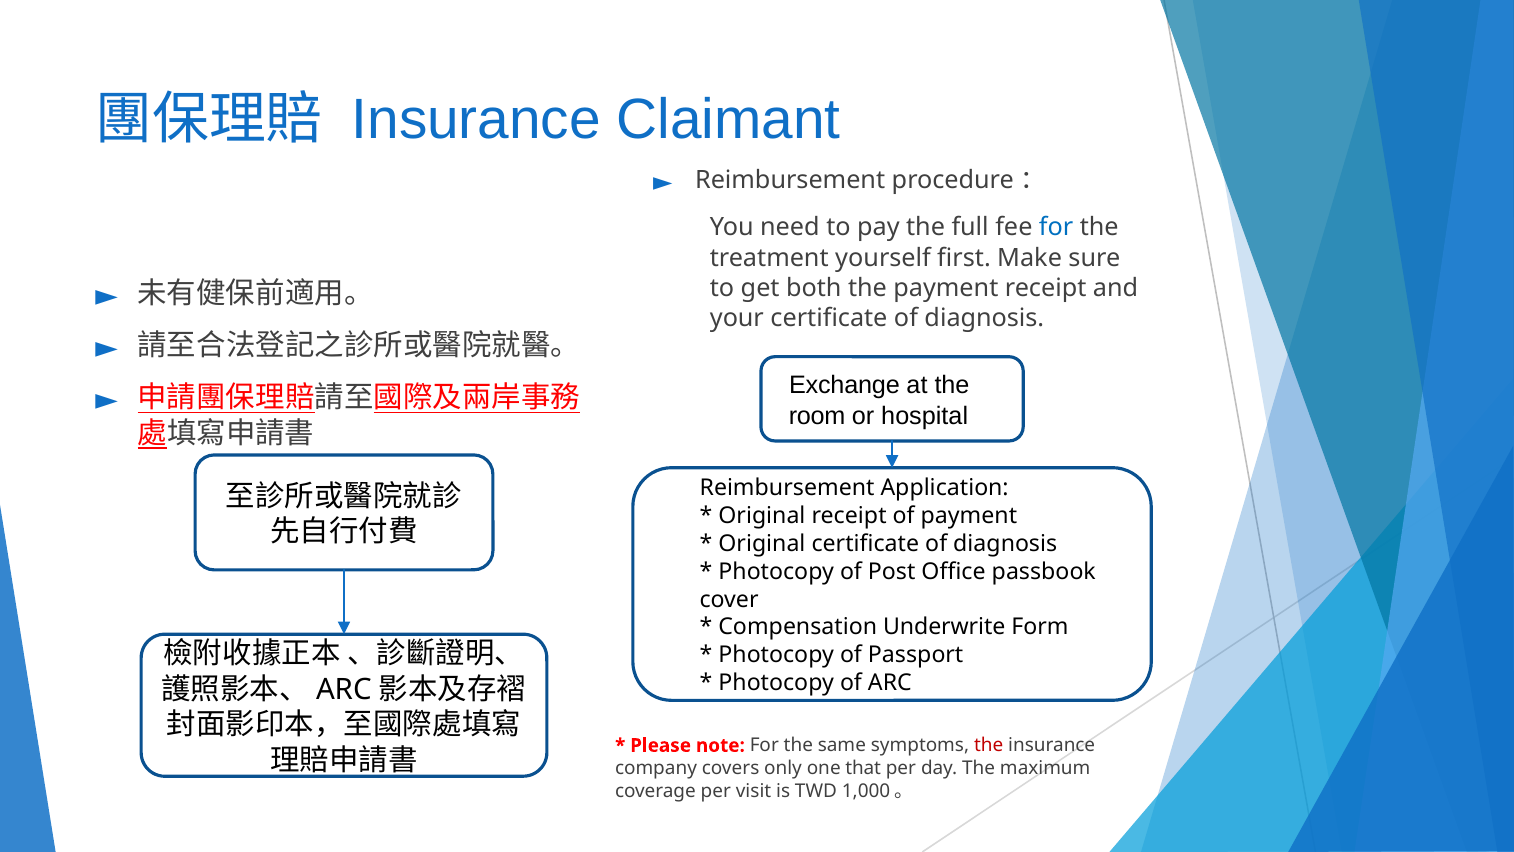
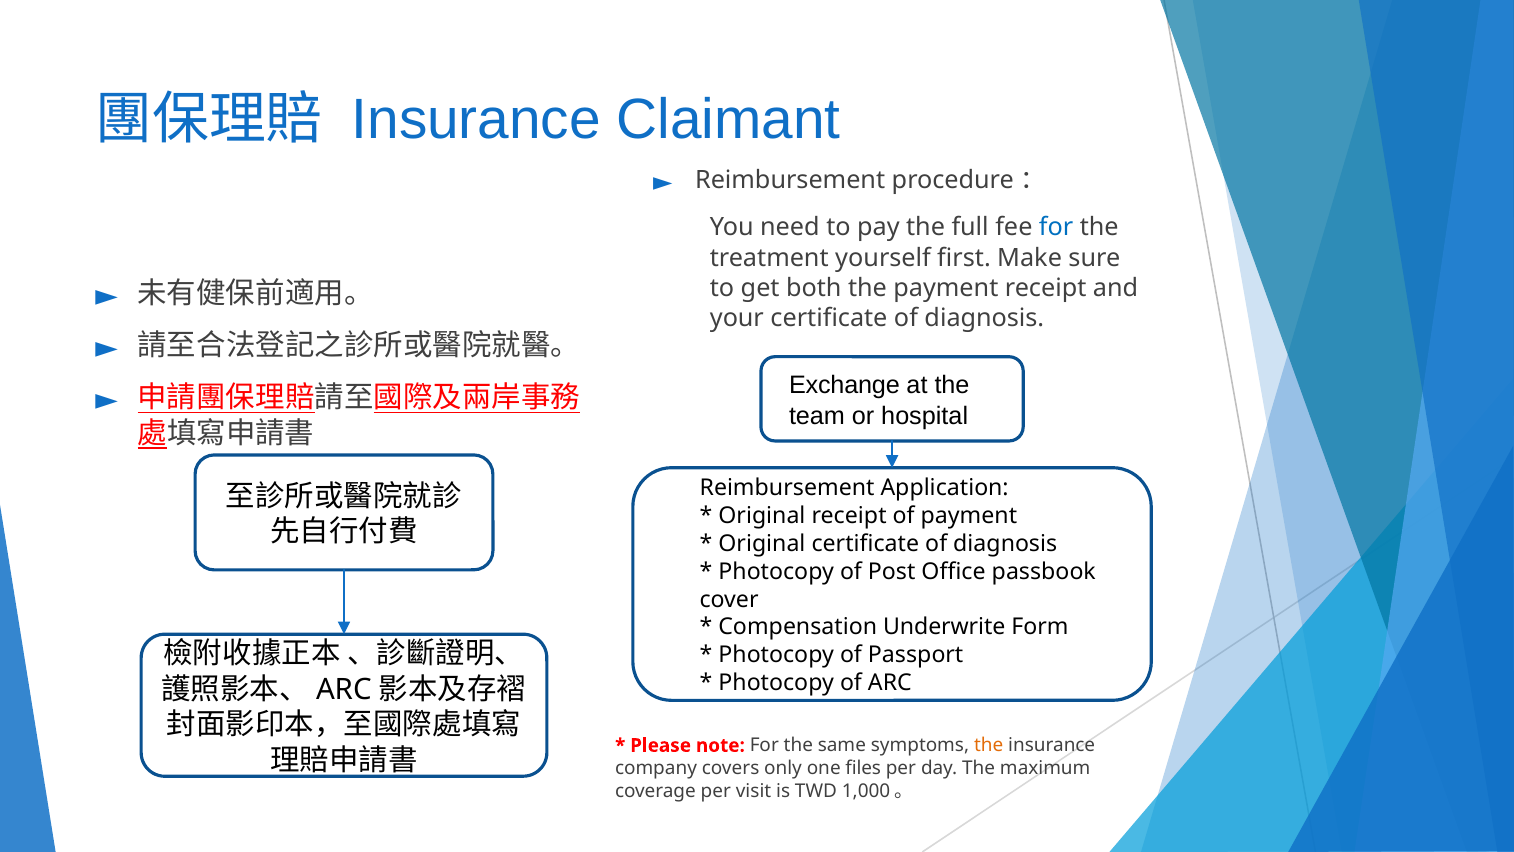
room: room -> team (817, 416)
the colour: red -> orange (989, 745)
that: that -> files (863, 768)
